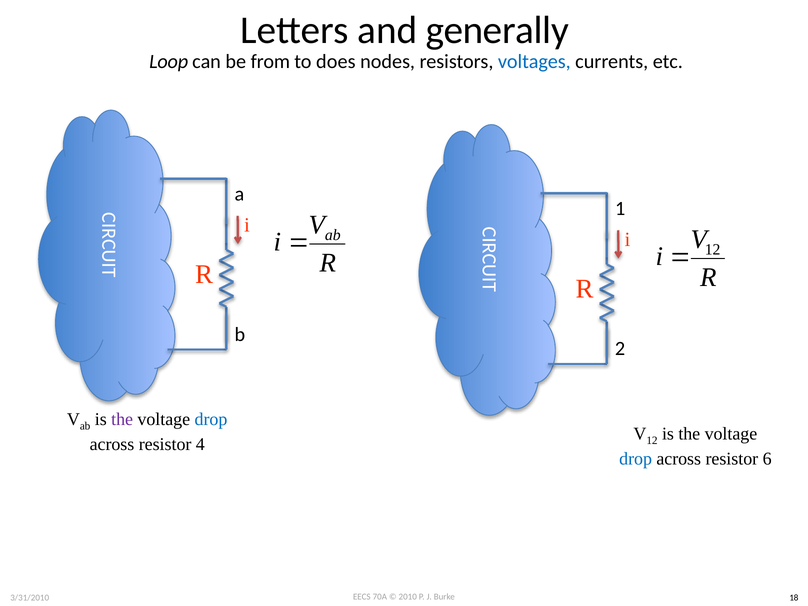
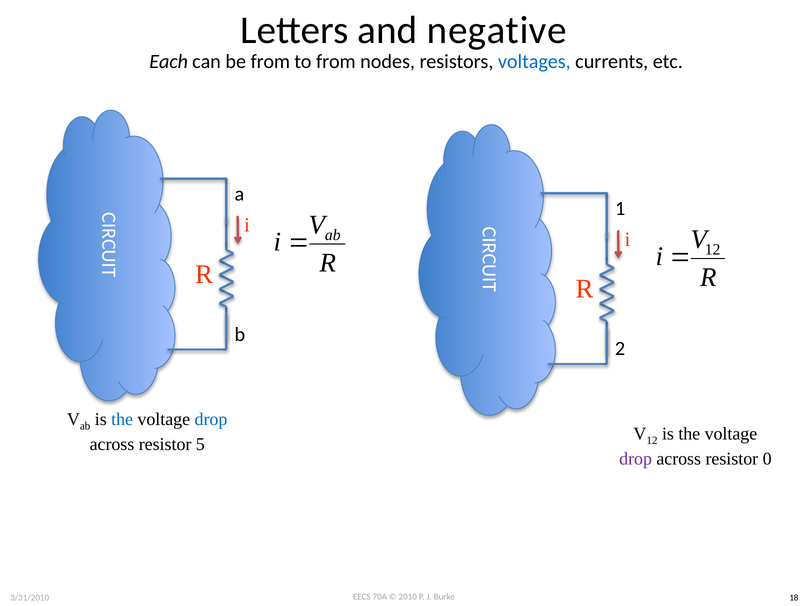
generally: generally -> negative (497, 30)
Loop: Loop -> Each (169, 62)
to does: does -> from (336, 62)
the colour: purple -> blue (122, 419)
4: 4 -> 5 (200, 444)
drop colour: blue -> purple (636, 459)
6: 6 -> 0 (767, 459)
